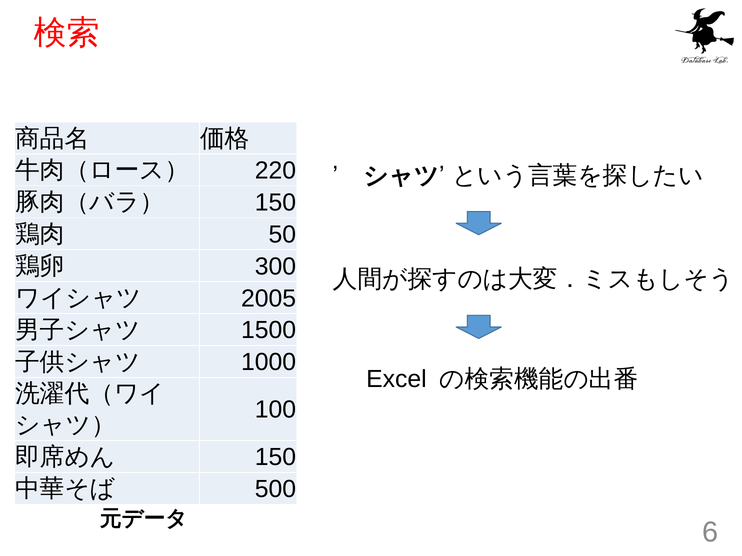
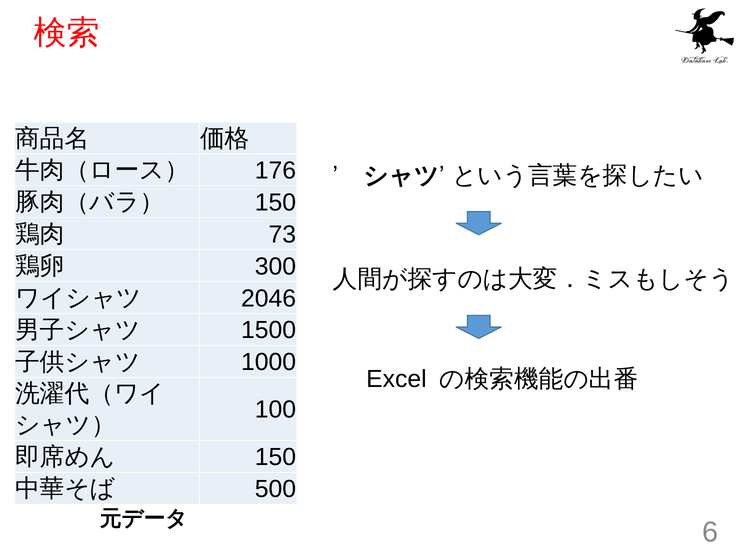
220: 220 -> 176 (275, 171)
50: 50 -> 73 (282, 235)
2005: 2005 -> 2046 (269, 299)
